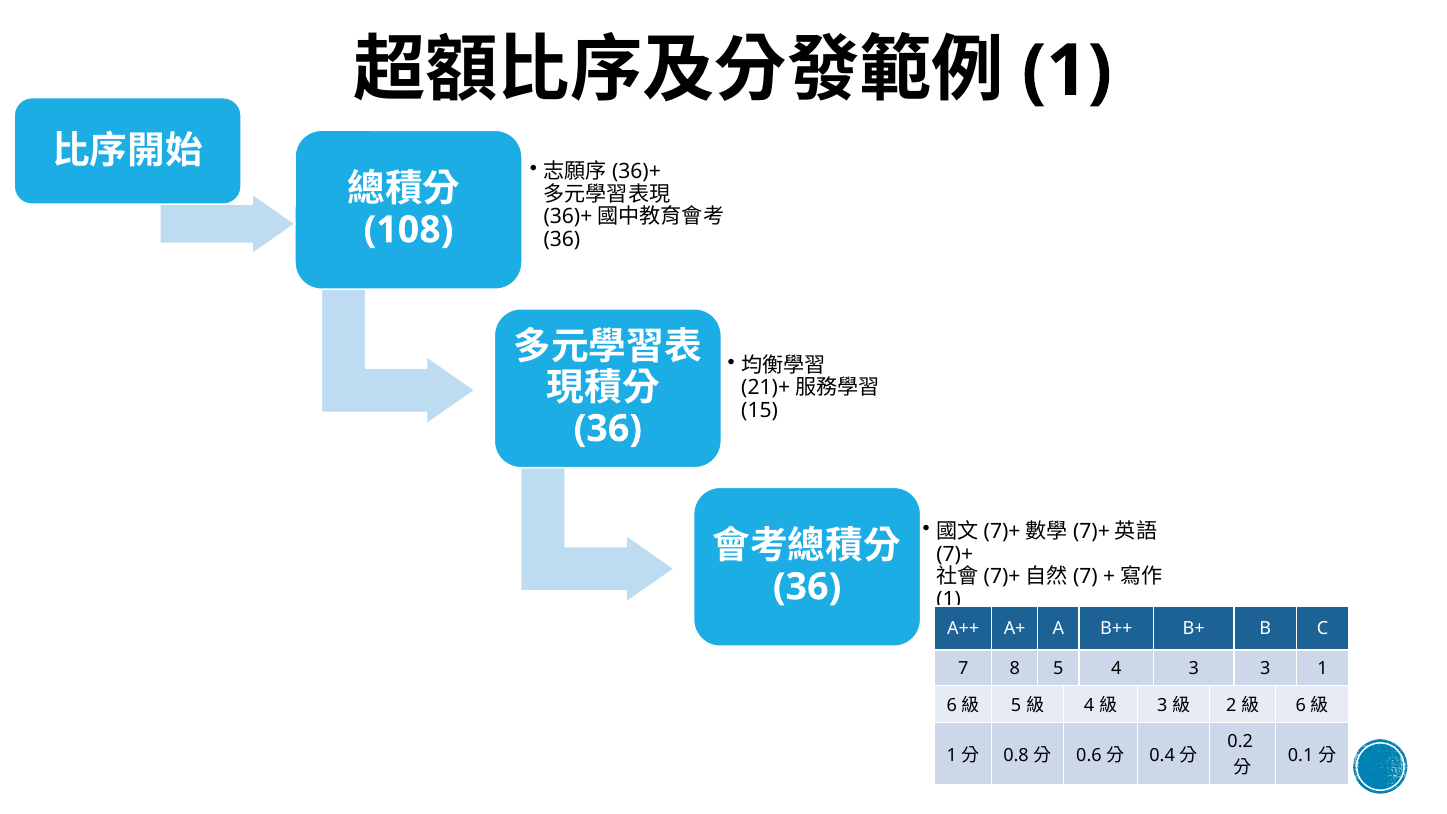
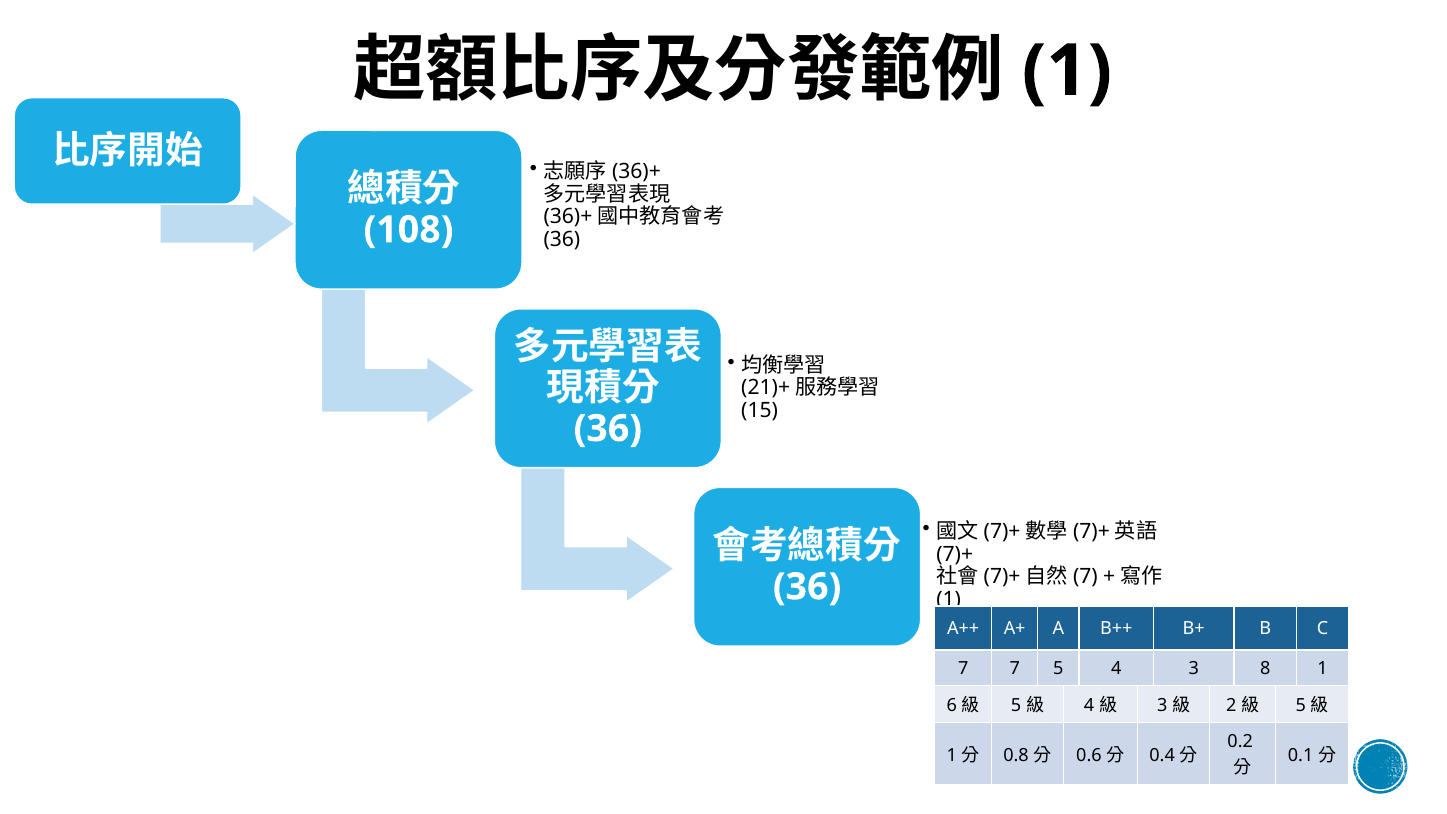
7 8: 8 -> 7 (1015, 669)
3 3: 3 -> 8 (1265, 669)
6: 6 -> 5 (1301, 706)
